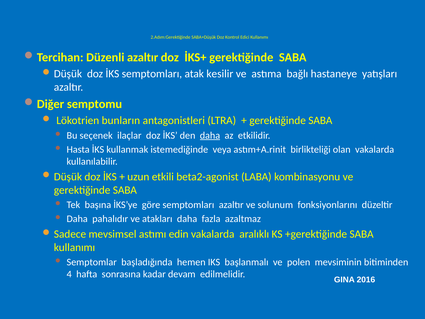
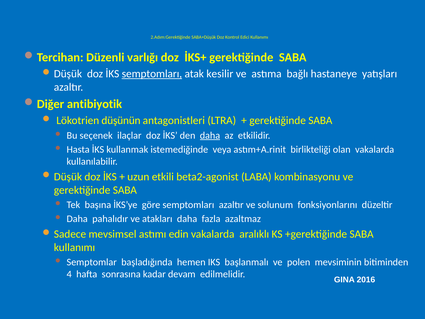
Düzenli azaltır: azaltır -> varlığı (143, 57)
semptomları underline: none -> present (152, 74)
semptomu: semptomu -> antibiyotik (94, 104)
bunların: bunların -> düşünün (121, 121)
